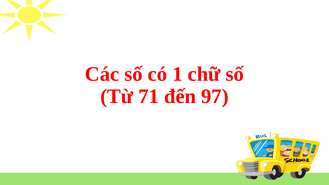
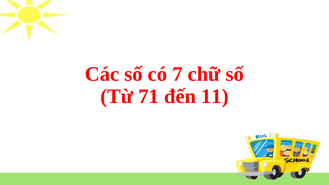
1: 1 -> 7 (177, 74)
97: 97 -> 11 (215, 96)
